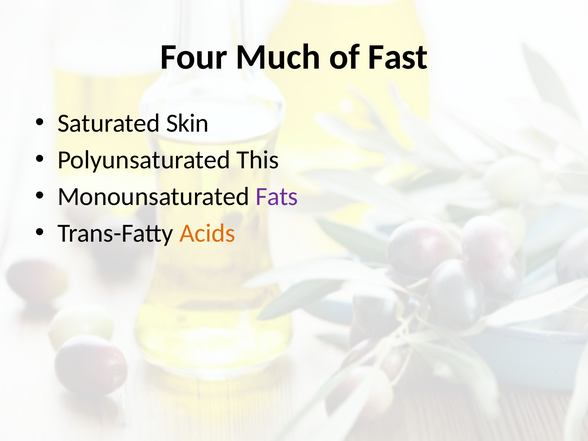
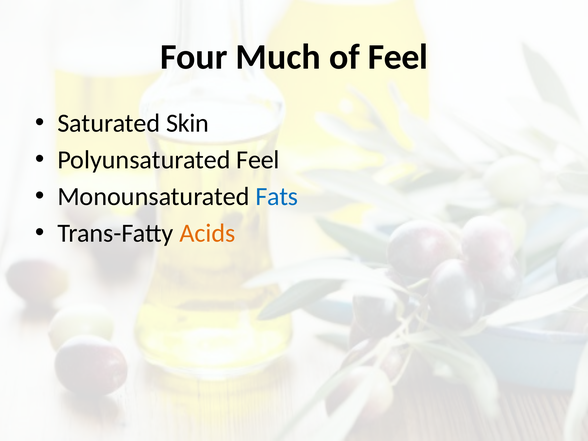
of Fast: Fast -> Feel (398, 57)
Polyunsaturated This: This -> Feel (258, 160)
Fats colour: purple -> blue (277, 197)
